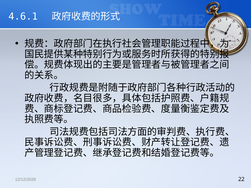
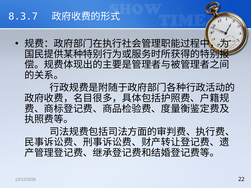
4.6.1: 4.6.1 -> 8.3.7 (23, 17)
